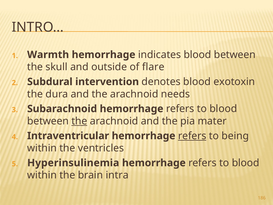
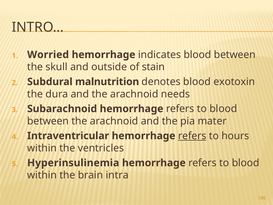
Warmth: Warmth -> Worried (48, 55)
flare: flare -> stain (153, 67)
intervention: intervention -> malnutrition (107, 82)
the underline: present -> none (79, 121)
being: being -> hours (235, 136)
